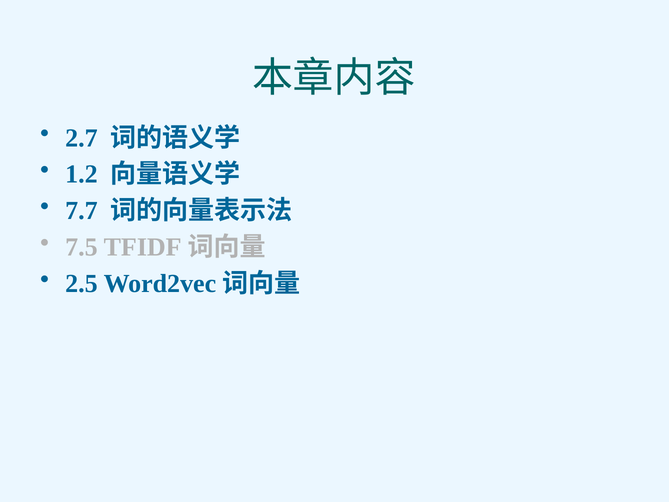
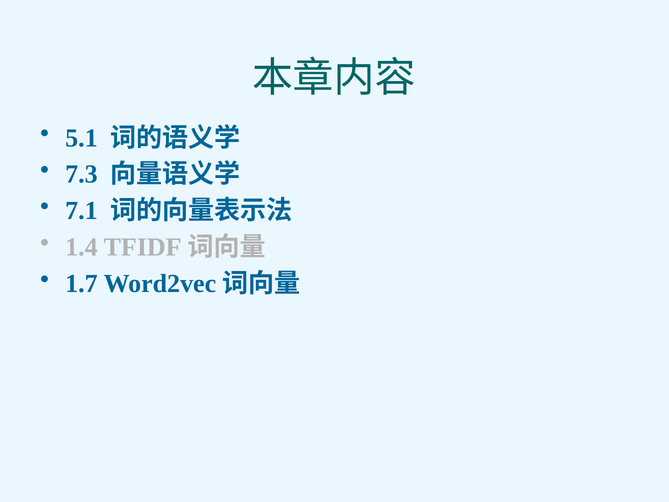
2.7: 2.7 -> 5.1 (81, 138)
1.2: 1.2 -> 7.3 (81, 174)
7.7: 7.7 -> 7.1 (81, 211)
7.5: 7.5 -> 1.4 (81, 247)
2.5: 2.5 -> 1.7 (81, 284)
